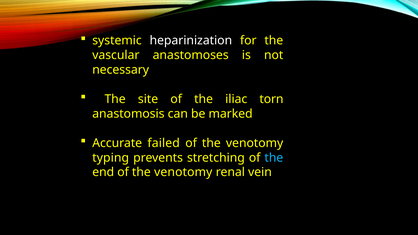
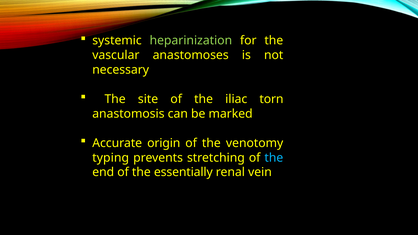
heparinization colour: white -> light green (191, 41)
failed: failed -> origin (164, 143)
end of the venotomy: venotomy -> essentially (183, 172)
